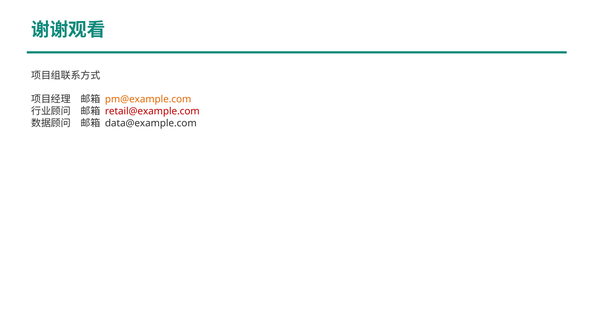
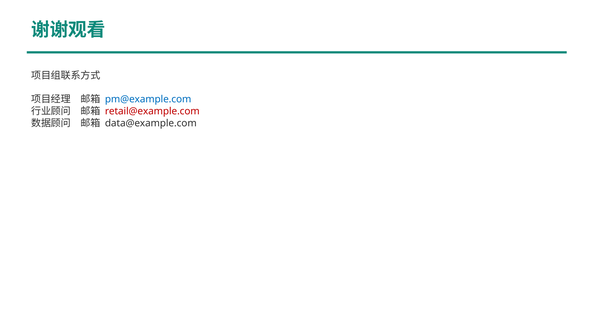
pm@example.com colour: orange -> blue (148, 100)
